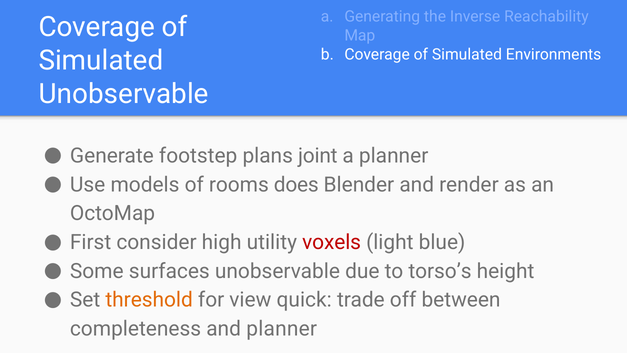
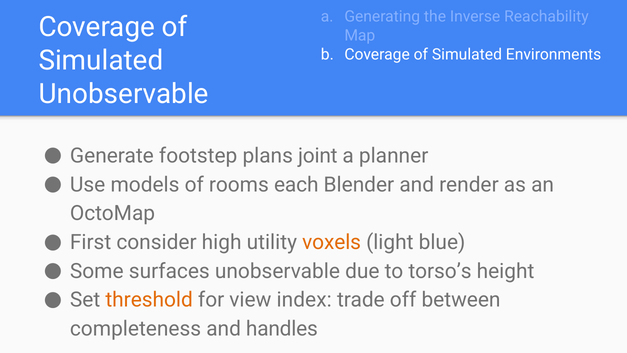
does: does -> each (296, 184)
voxels colour: red -> orange (332, 242)
quick: quick -> index (304, 300)
and planner: planner -> handles (282, 329)
